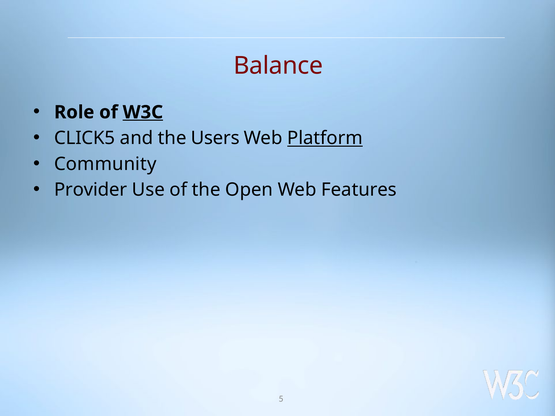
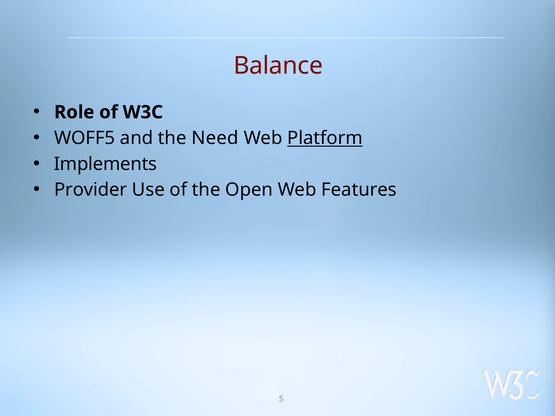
W3C underline: present -> none (143, 112)
CLICK5: CLICK5 -> WOFF5 (85, 138)
Users: Users -> Need (215, 138)
Community: Community -> Implements (105, 164)
